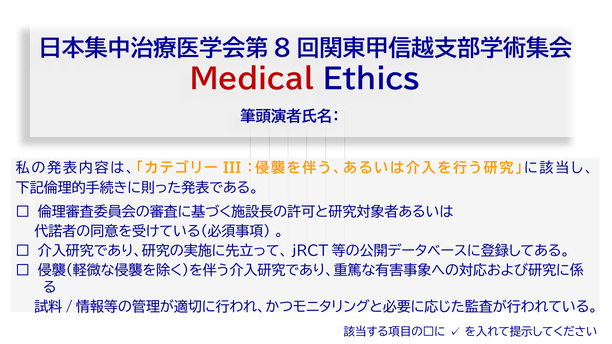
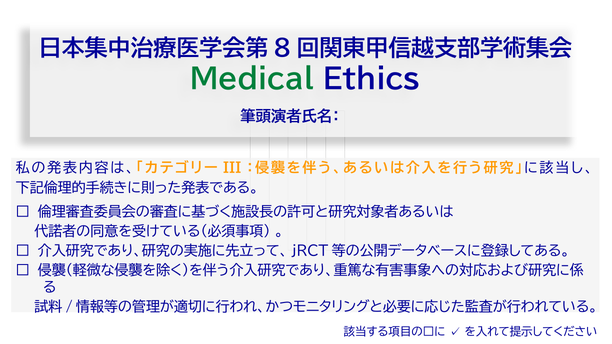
Medical colour: red -> green (252, 80)
